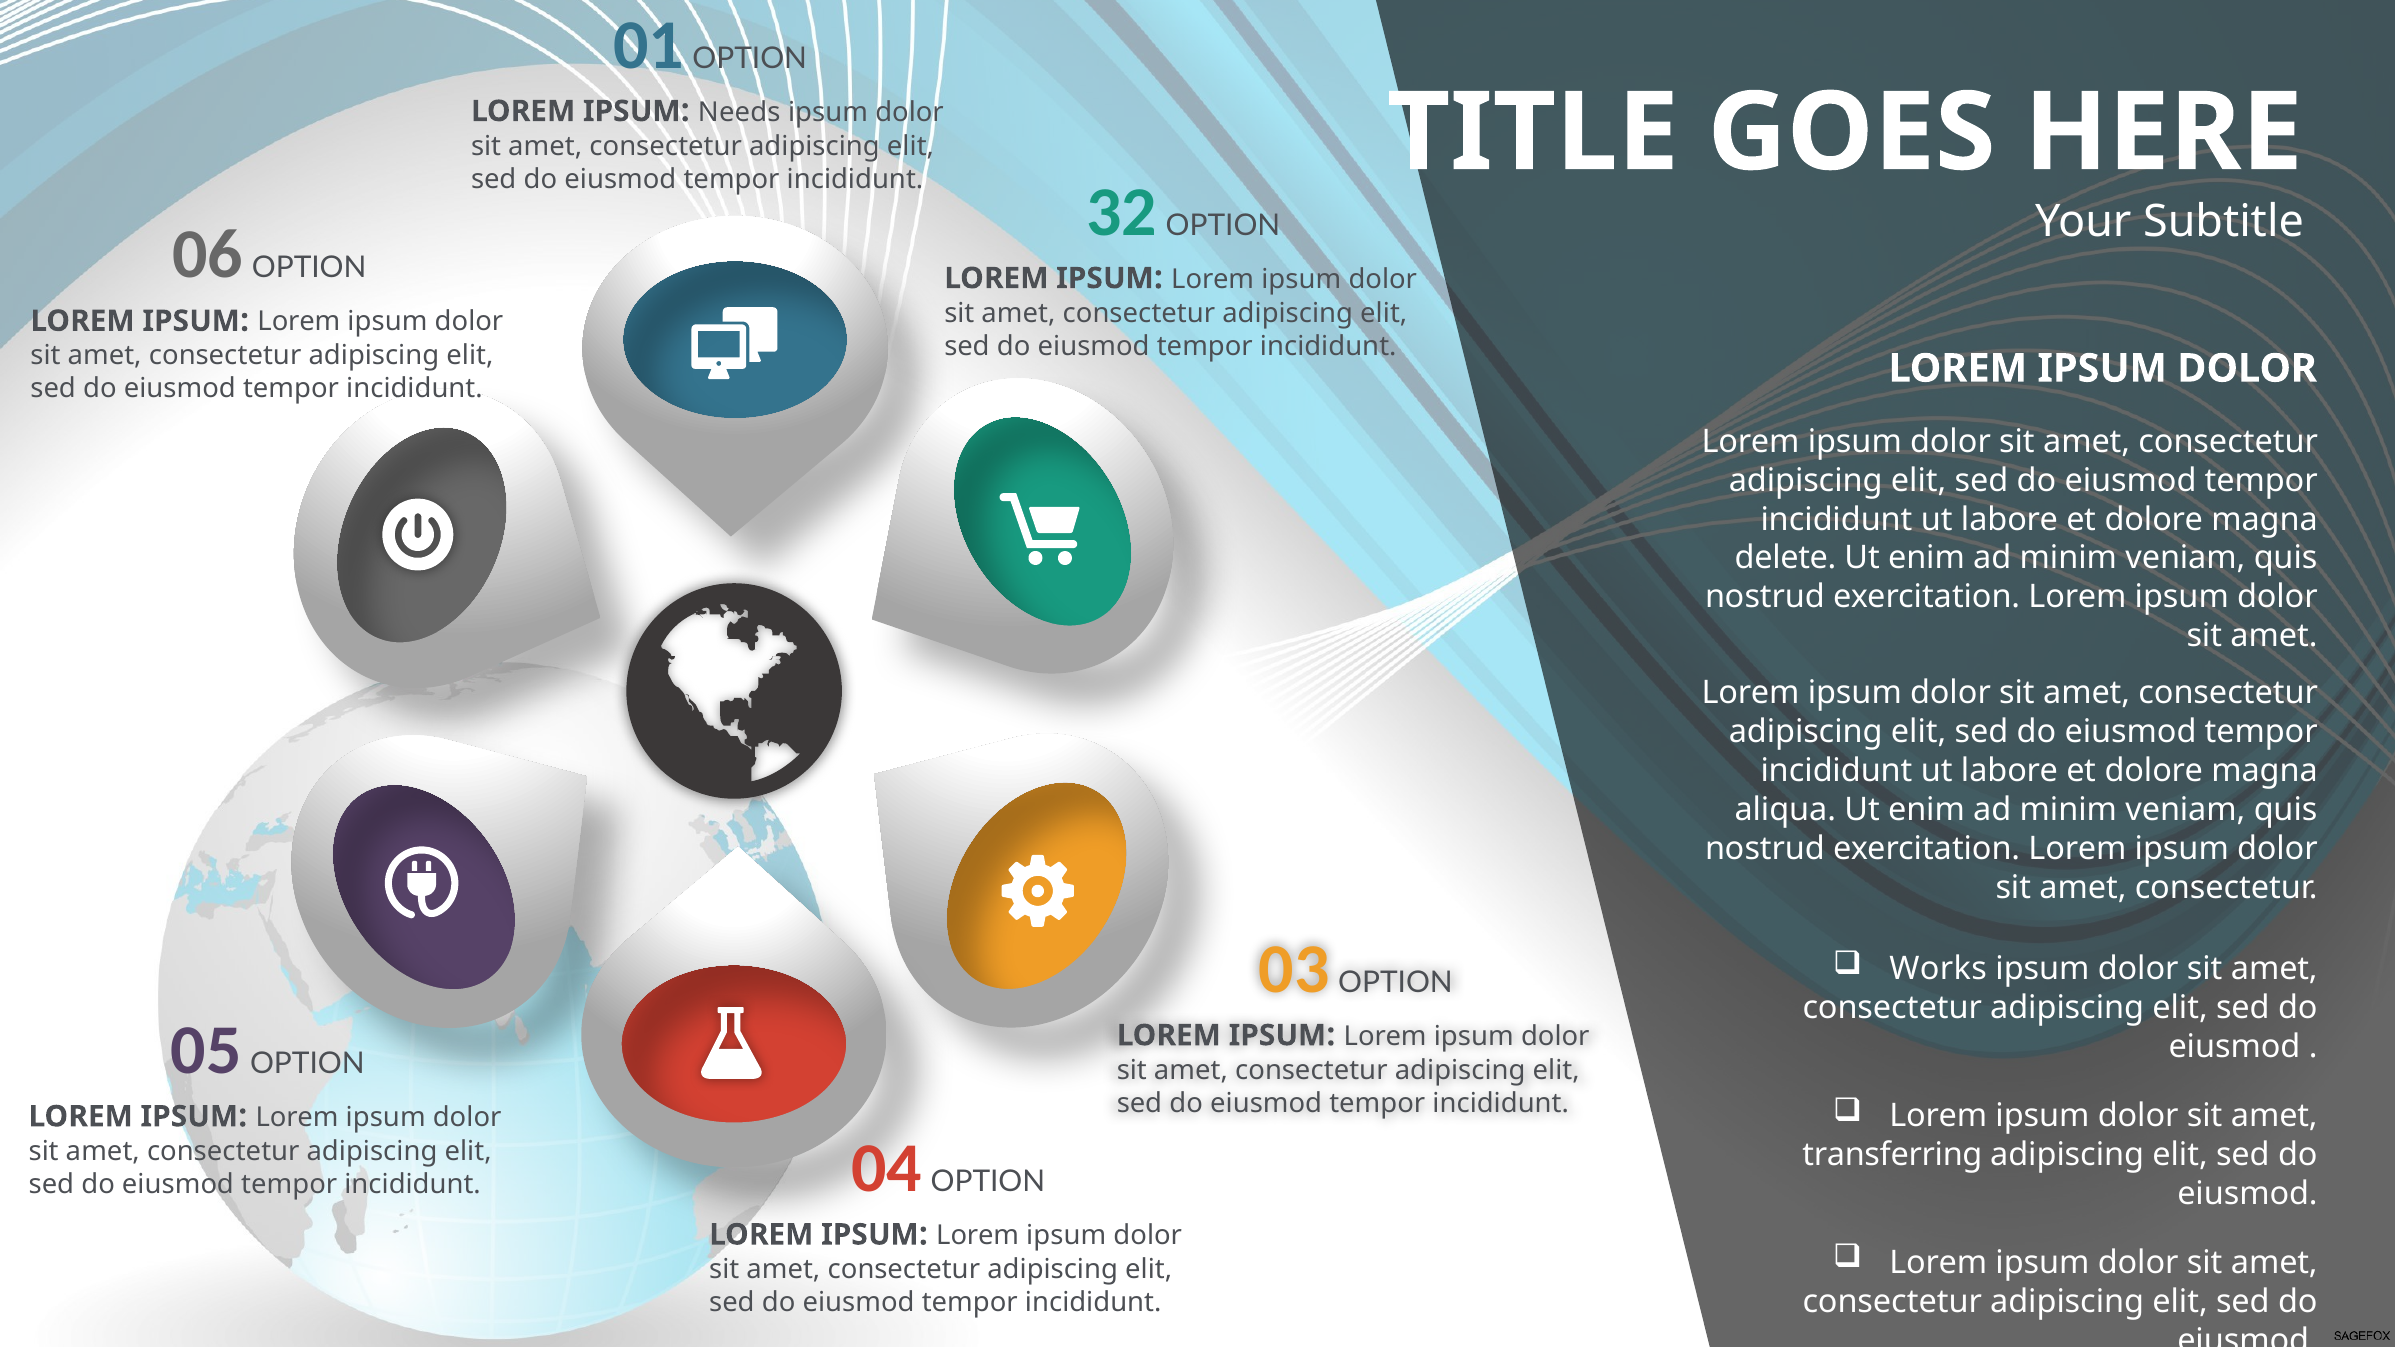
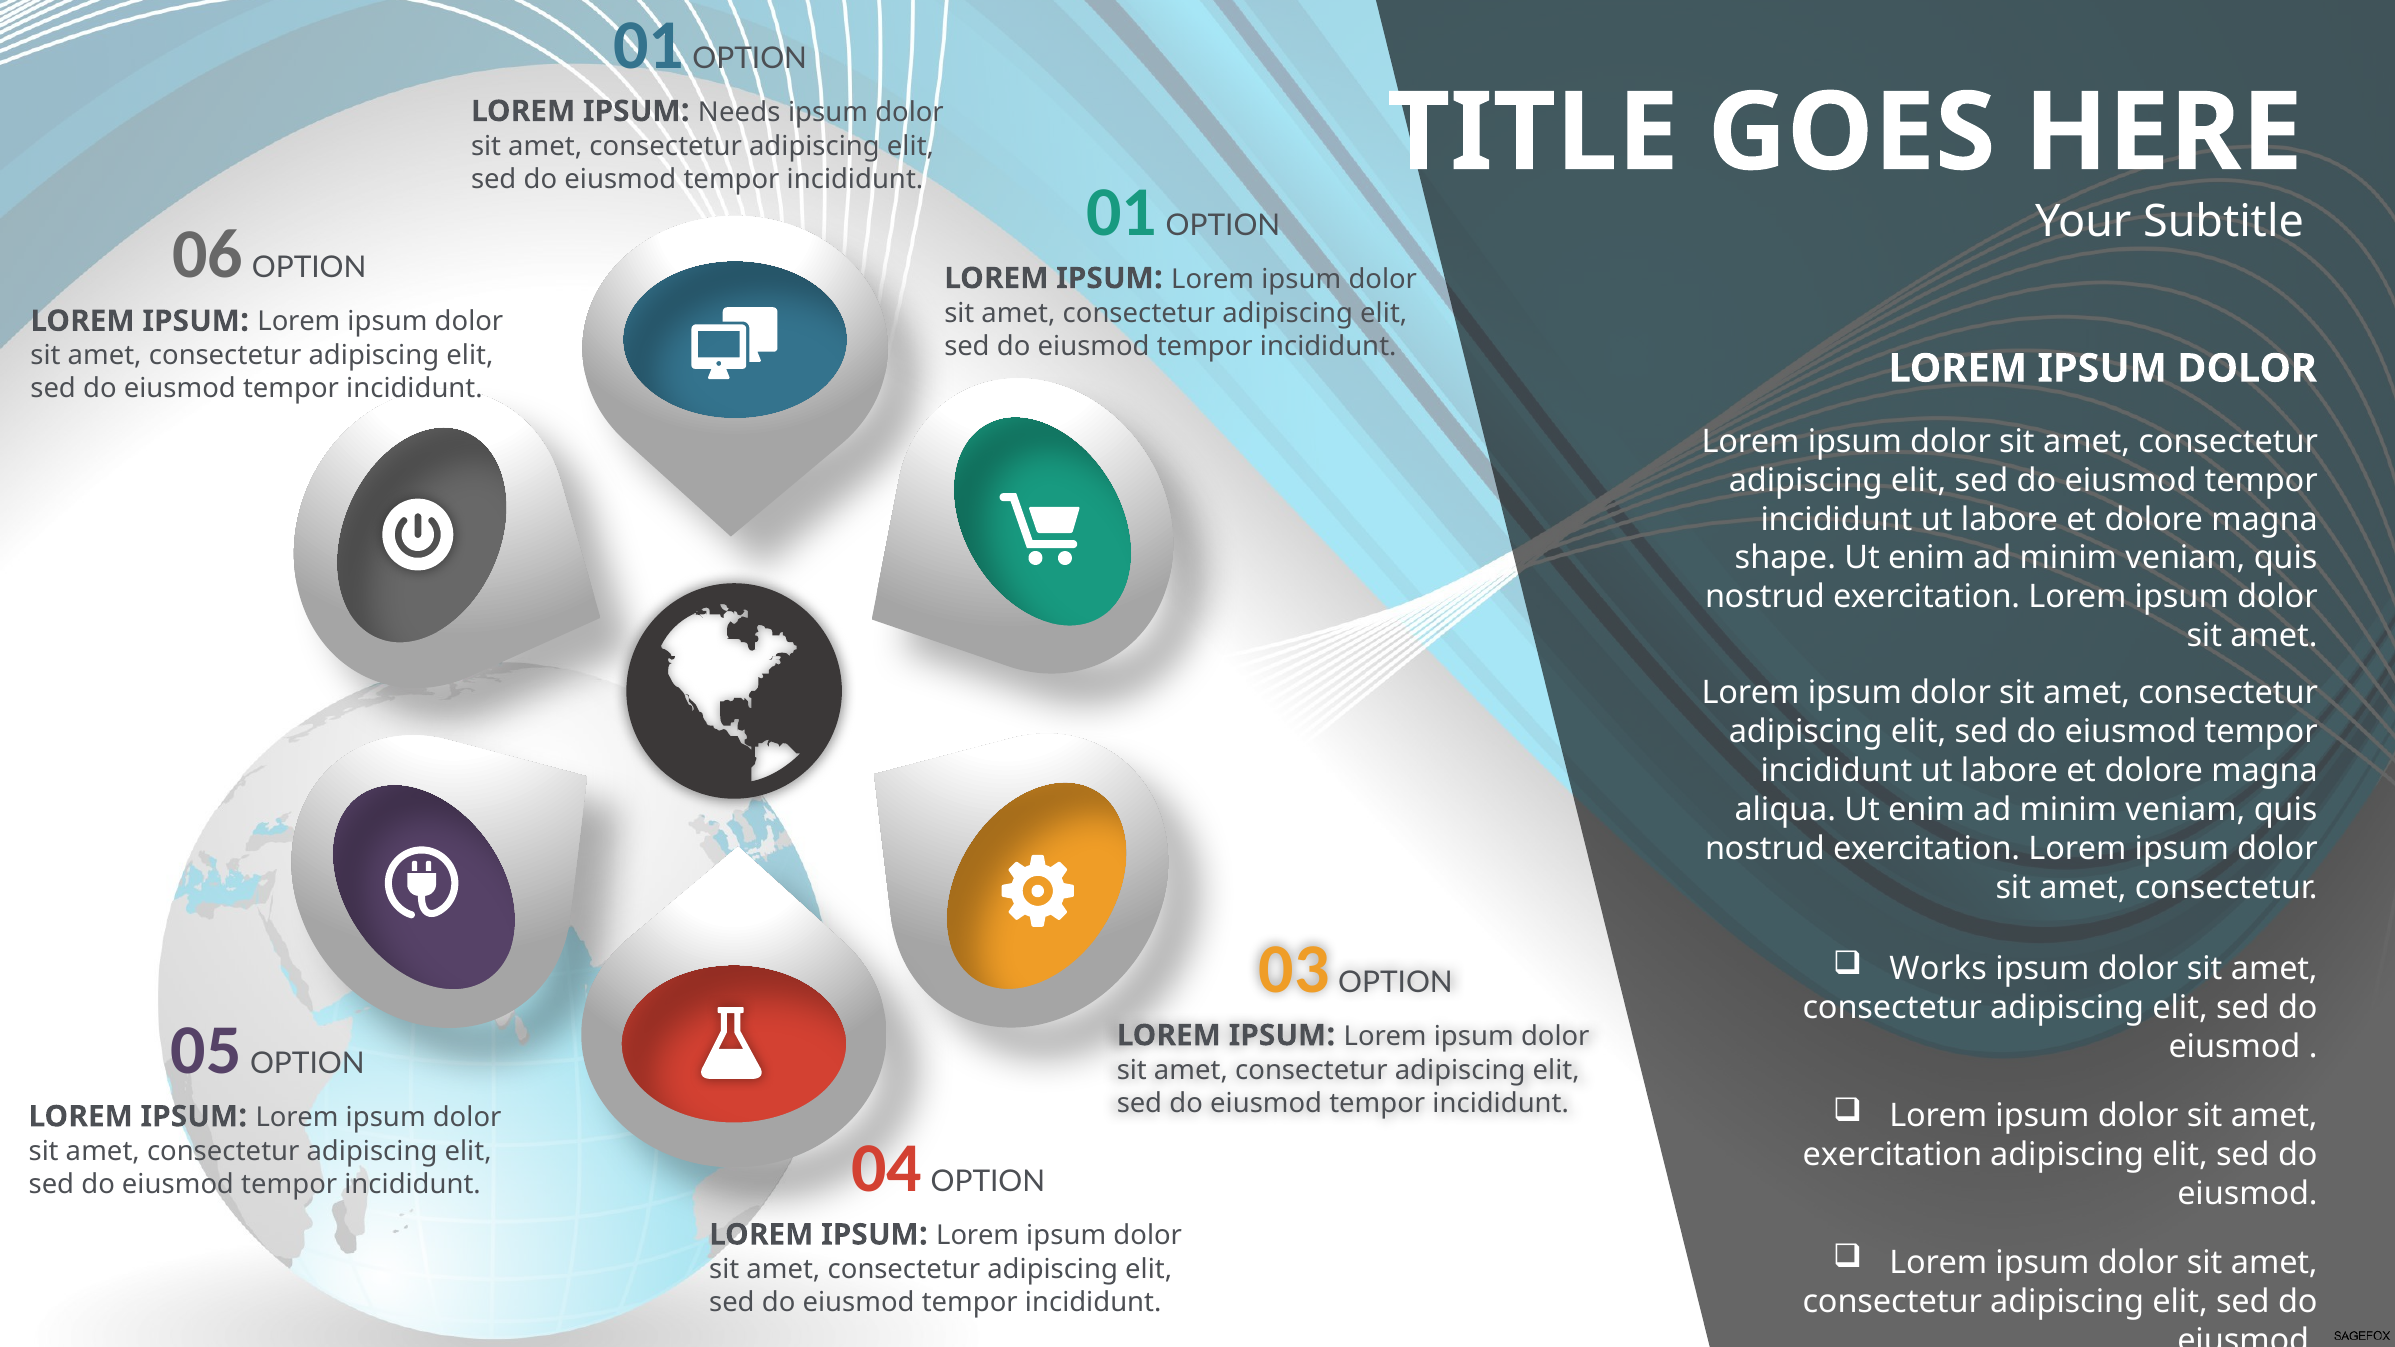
incididunt 32: 32 -> 01 (1122, 212)
delete: delete -> shape (1785, 558)
transferring: transferring -> exercitation (1892, 1155)
